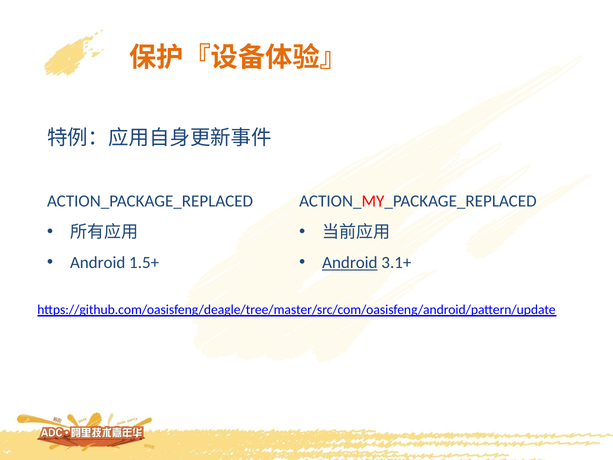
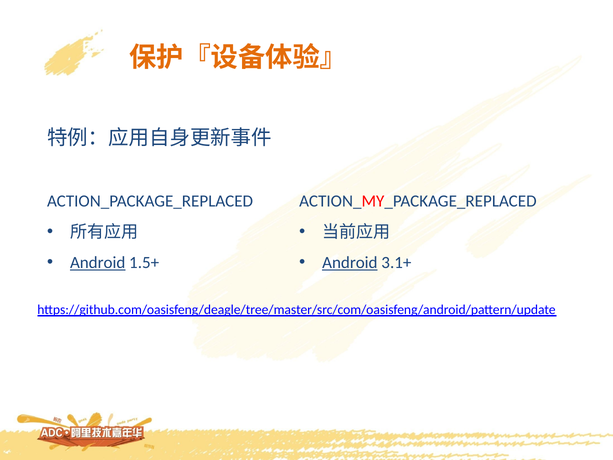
Android underline: none -> present (98, 263)
